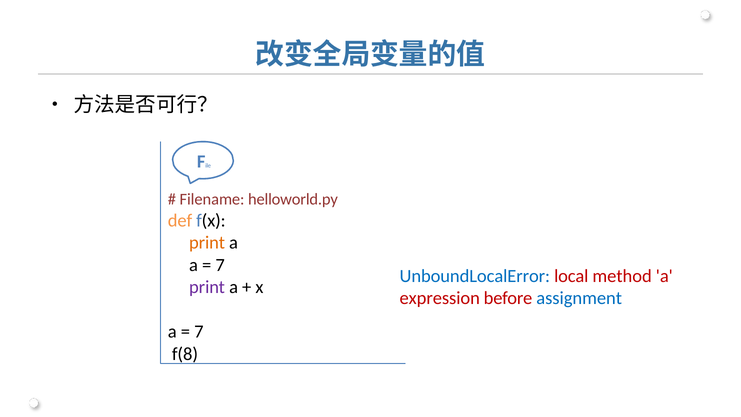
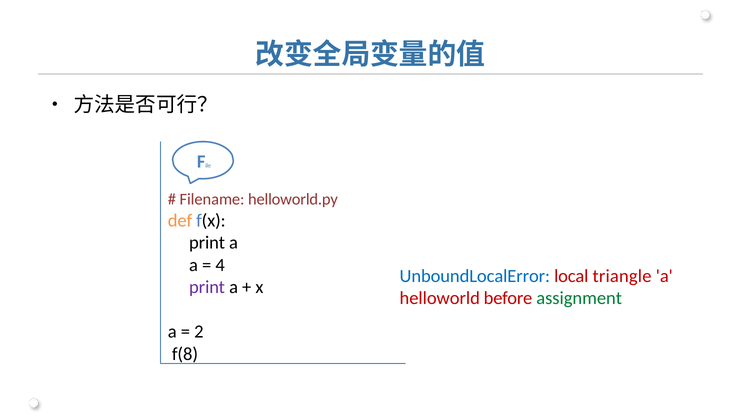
print colour: orange -> black (207, 243)
7: 7 -> 4 (220, 265)
method: method -> triangle (622, 276)
expression: expression -> helloworld (440, 298)
assignment colour: blue -> green (579, 298)
7: 7 -> 2 (199, 332)
